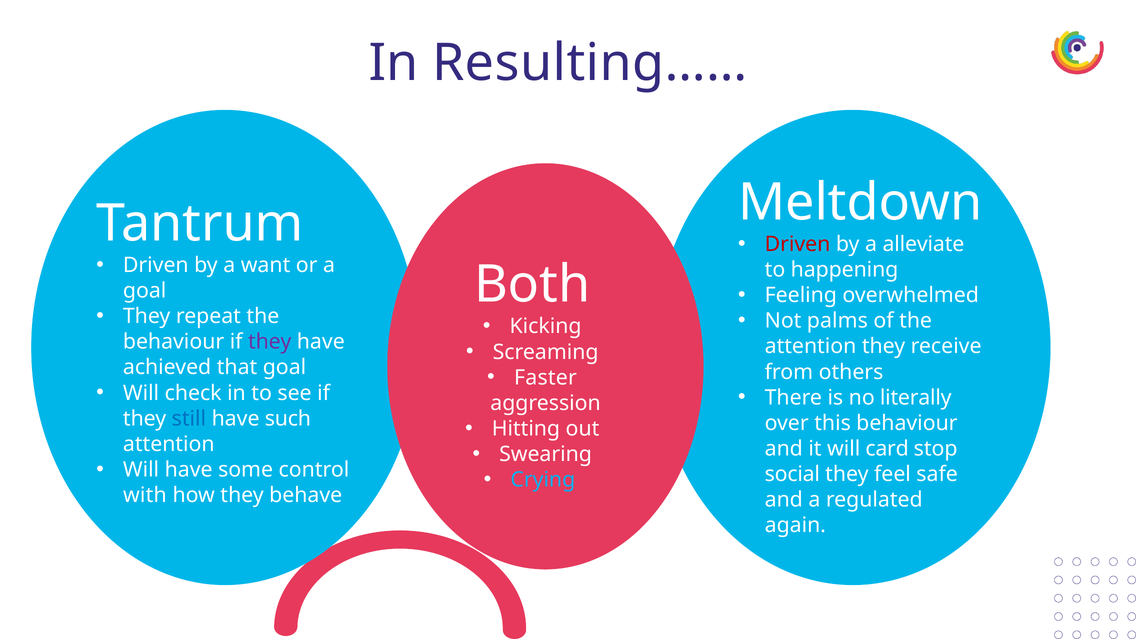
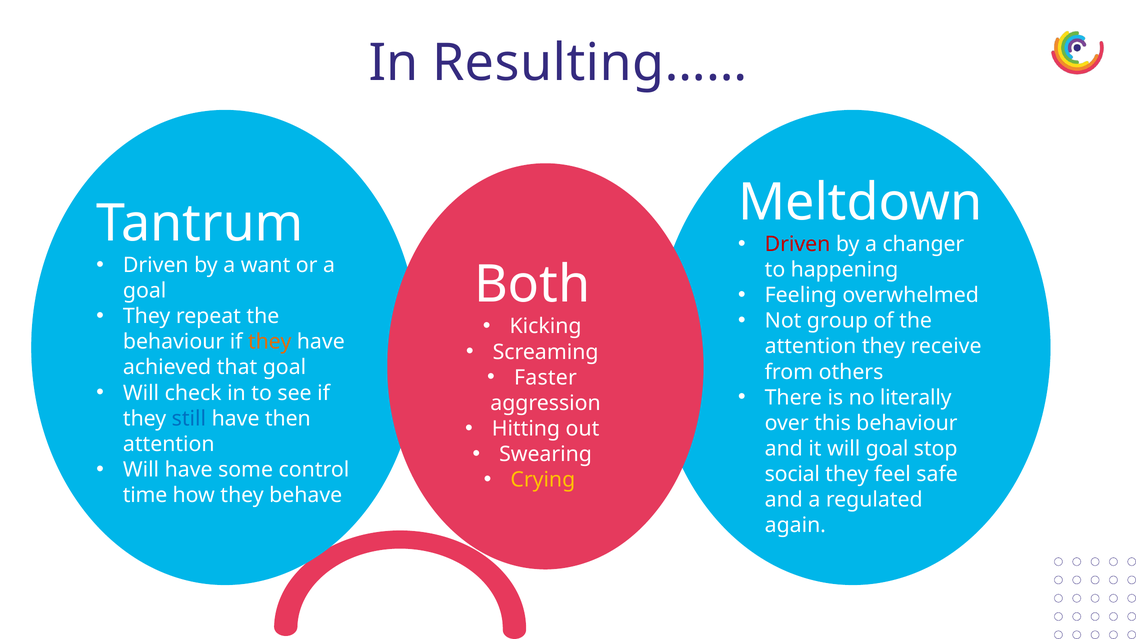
alleviate: alleviate -> changer (923, 244)
palms: palms -> group (837, 321)
they colour: purple -> orange (270, 342)
such: such -> then (288, 419)
will card: card -> goal (887, 449)
Crying colour: light blue -> yellow (543, 480)
with: with -> time (145, 495)
